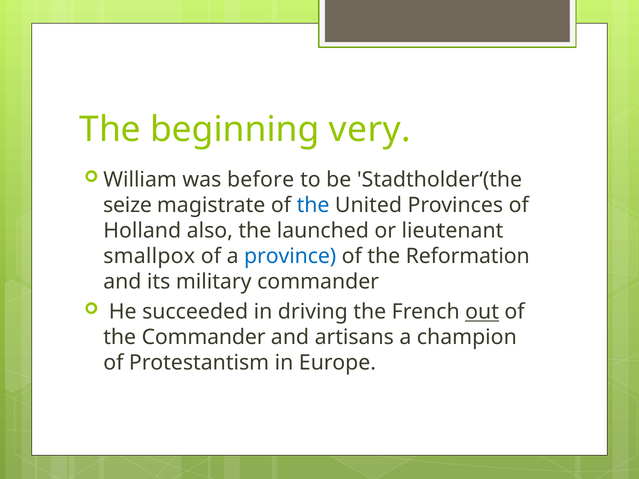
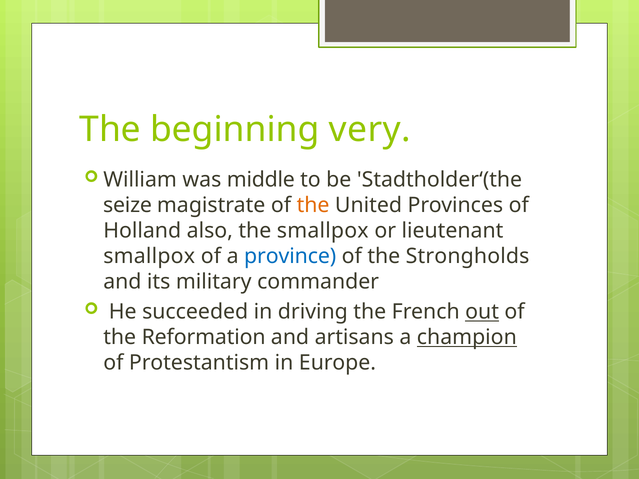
before: before -> middle (261, 180)
the colour: blue -> orange (313, 205)
the launched: launched -> smallpox (323, 231)
Reformation: Reformation -> Strongholds (468, 257)
the Commander: Commander -> Reformation (204, 337)
champion underline: none -> present (467, 337)
